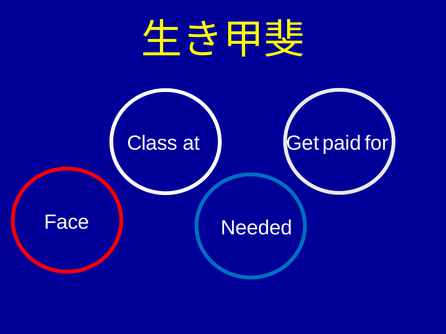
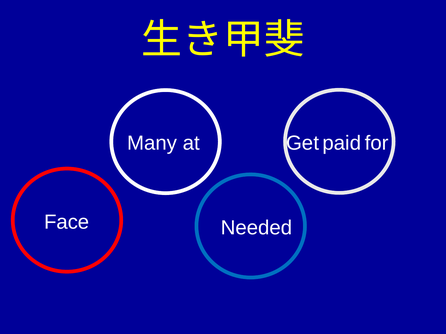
Class: Class -> Many (152, 143)
